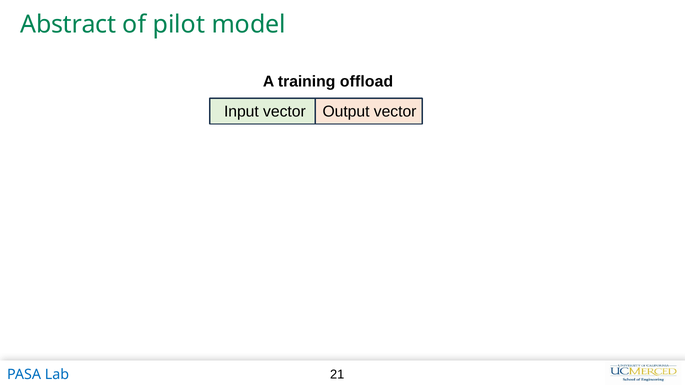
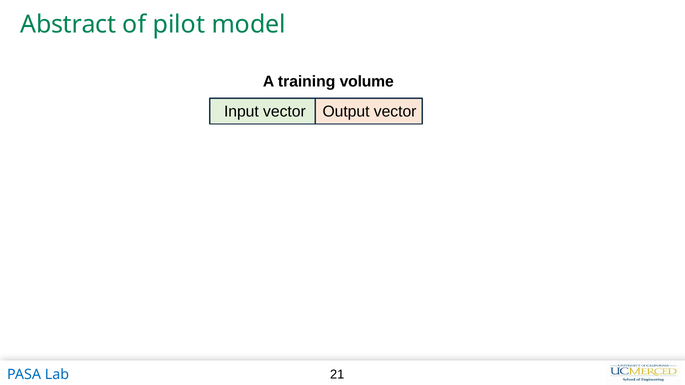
offload: offload -> volume (367, 82)
